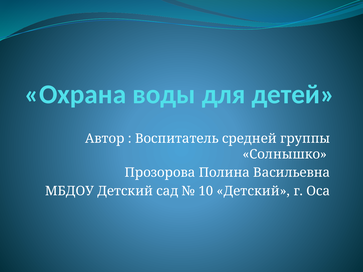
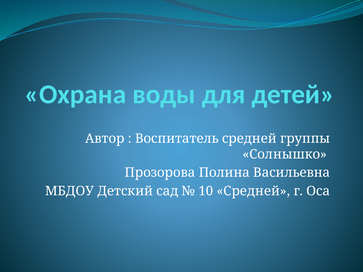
10 Детский: Детский -> Средней (253, 191)
